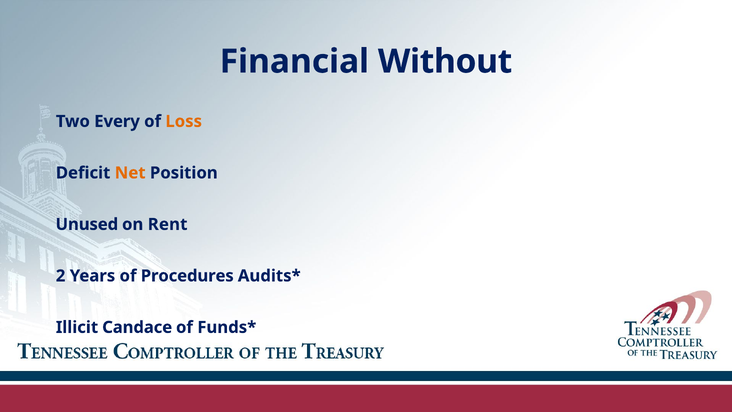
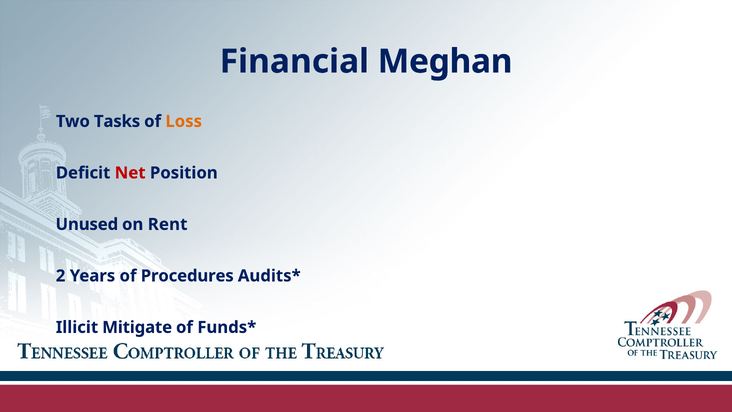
Without: Without -> Meghan (445, 61)
Every: Every -> Tasks (117, 121)
Net colour: orange -> red (130, 173)
Candace: Candace -> Mitigate (137, 327)
